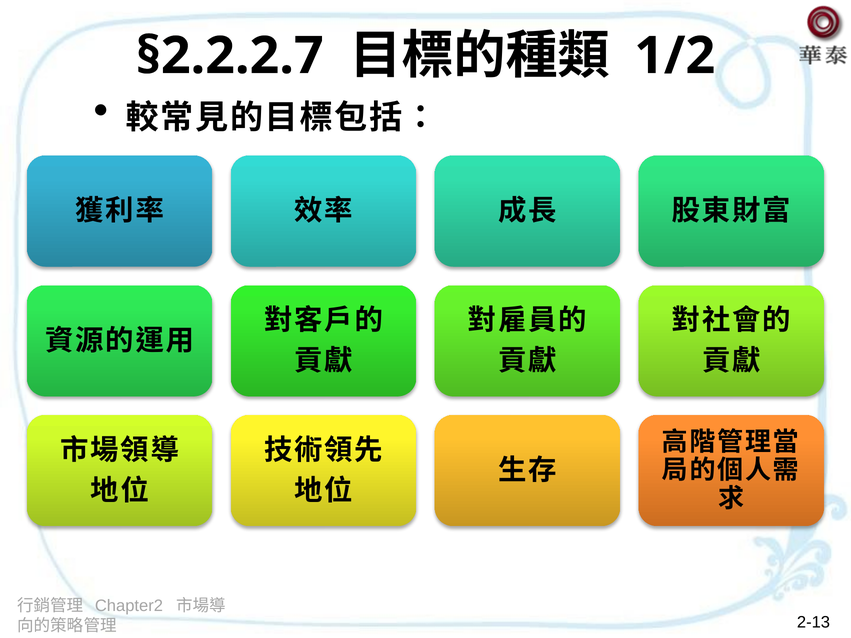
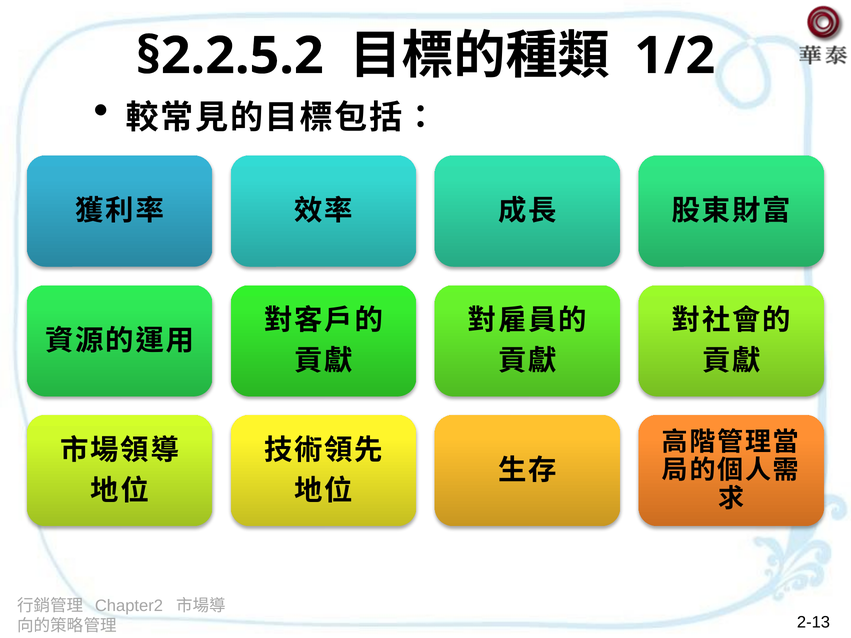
§2.2.2.7: §2.2.2.7 -> §2.2.5.2 (230, 56)
